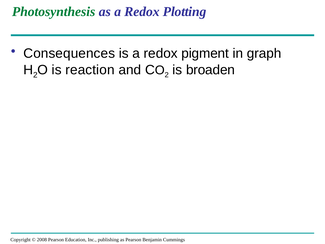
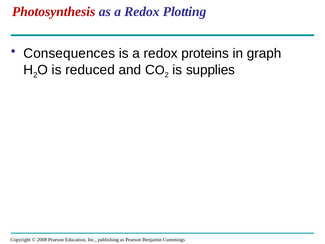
Photosynthesis colour: green -> red (54, 12)
pigment: pigment -> proteins (205, 53)
reaction: reaction -> reduced (90, 70)
broaden: broaden -> supplies (211, 70)
